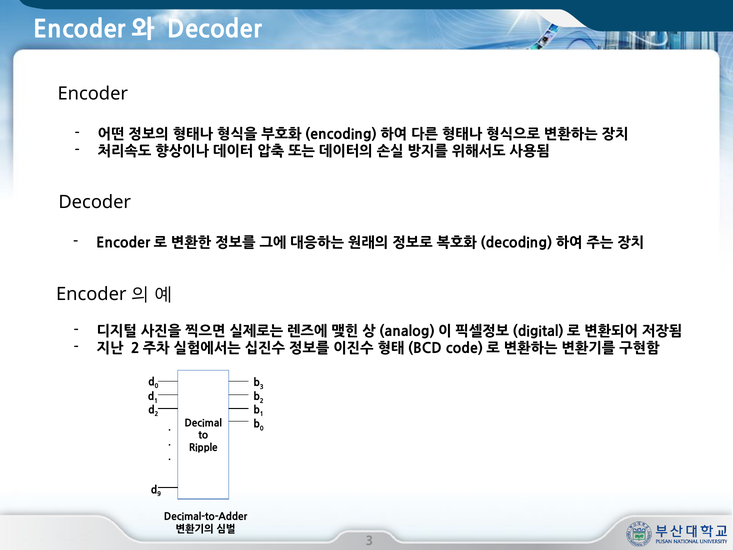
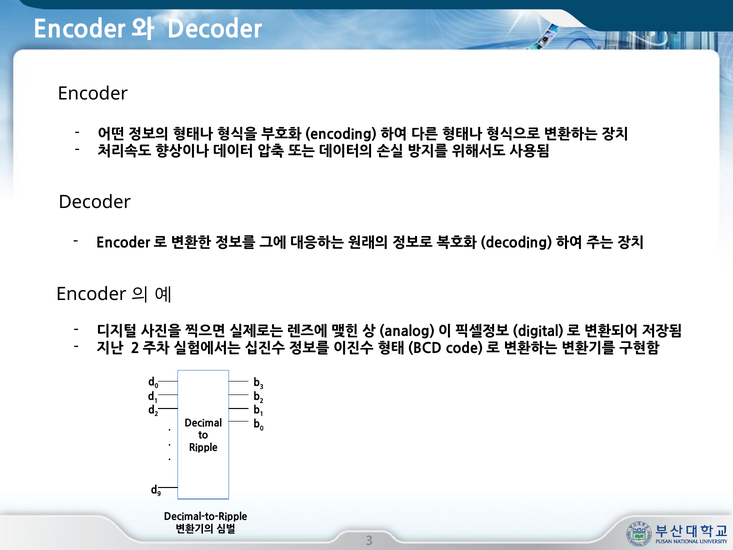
Decimal-to-Adder: Decimal-to-Adder -> Decimal-to-Ripple (206, 517)
